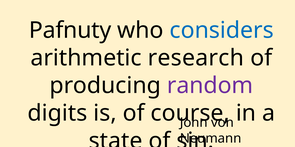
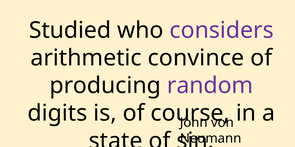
Pafnuty: Pafnuty -> Studied (70, 30)
considers colour: blue -> purple (222, 30)
research: research -> convince (196, 58)
